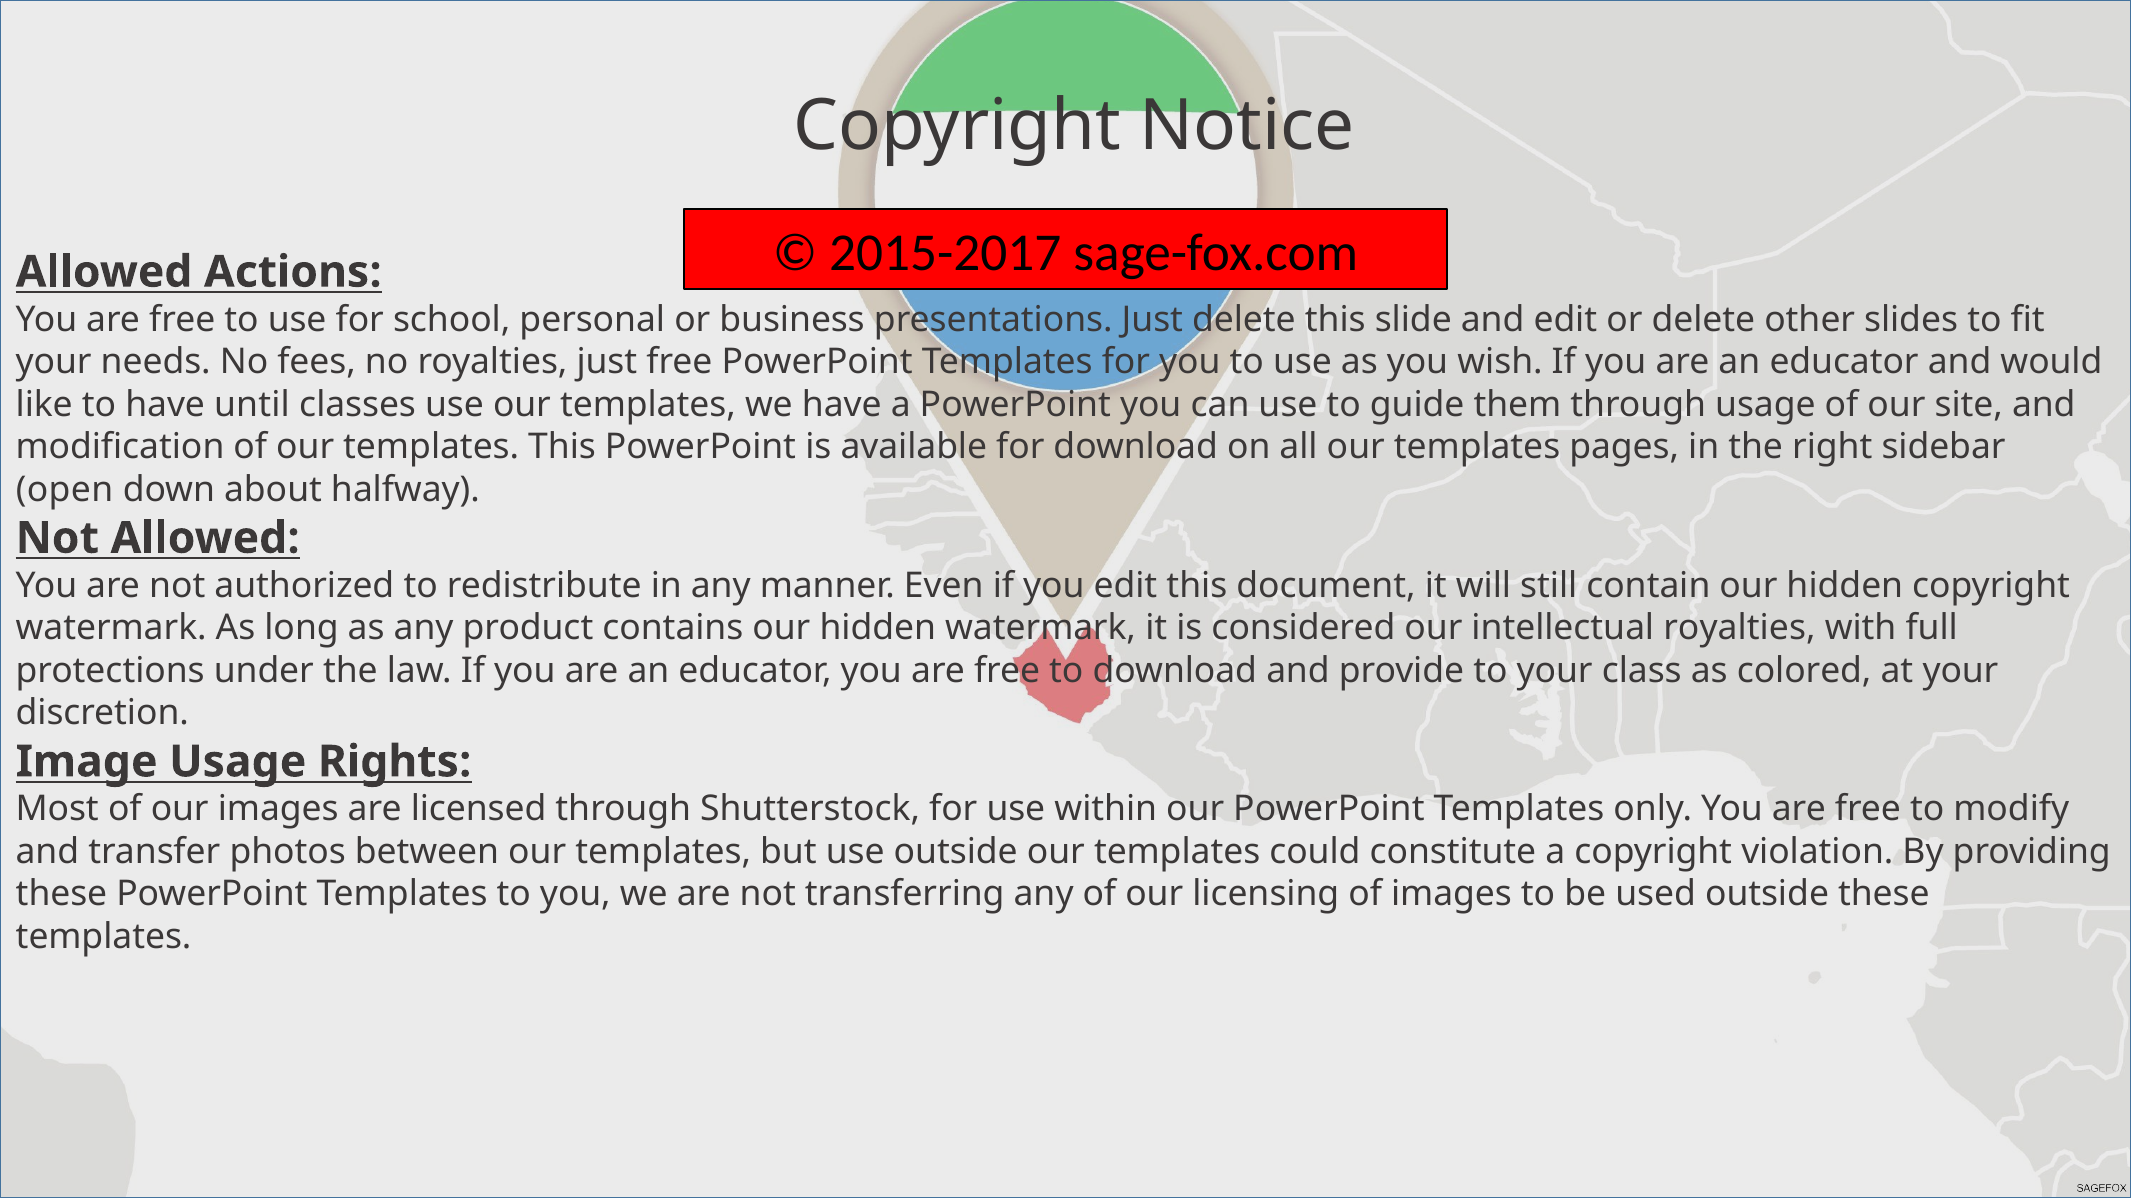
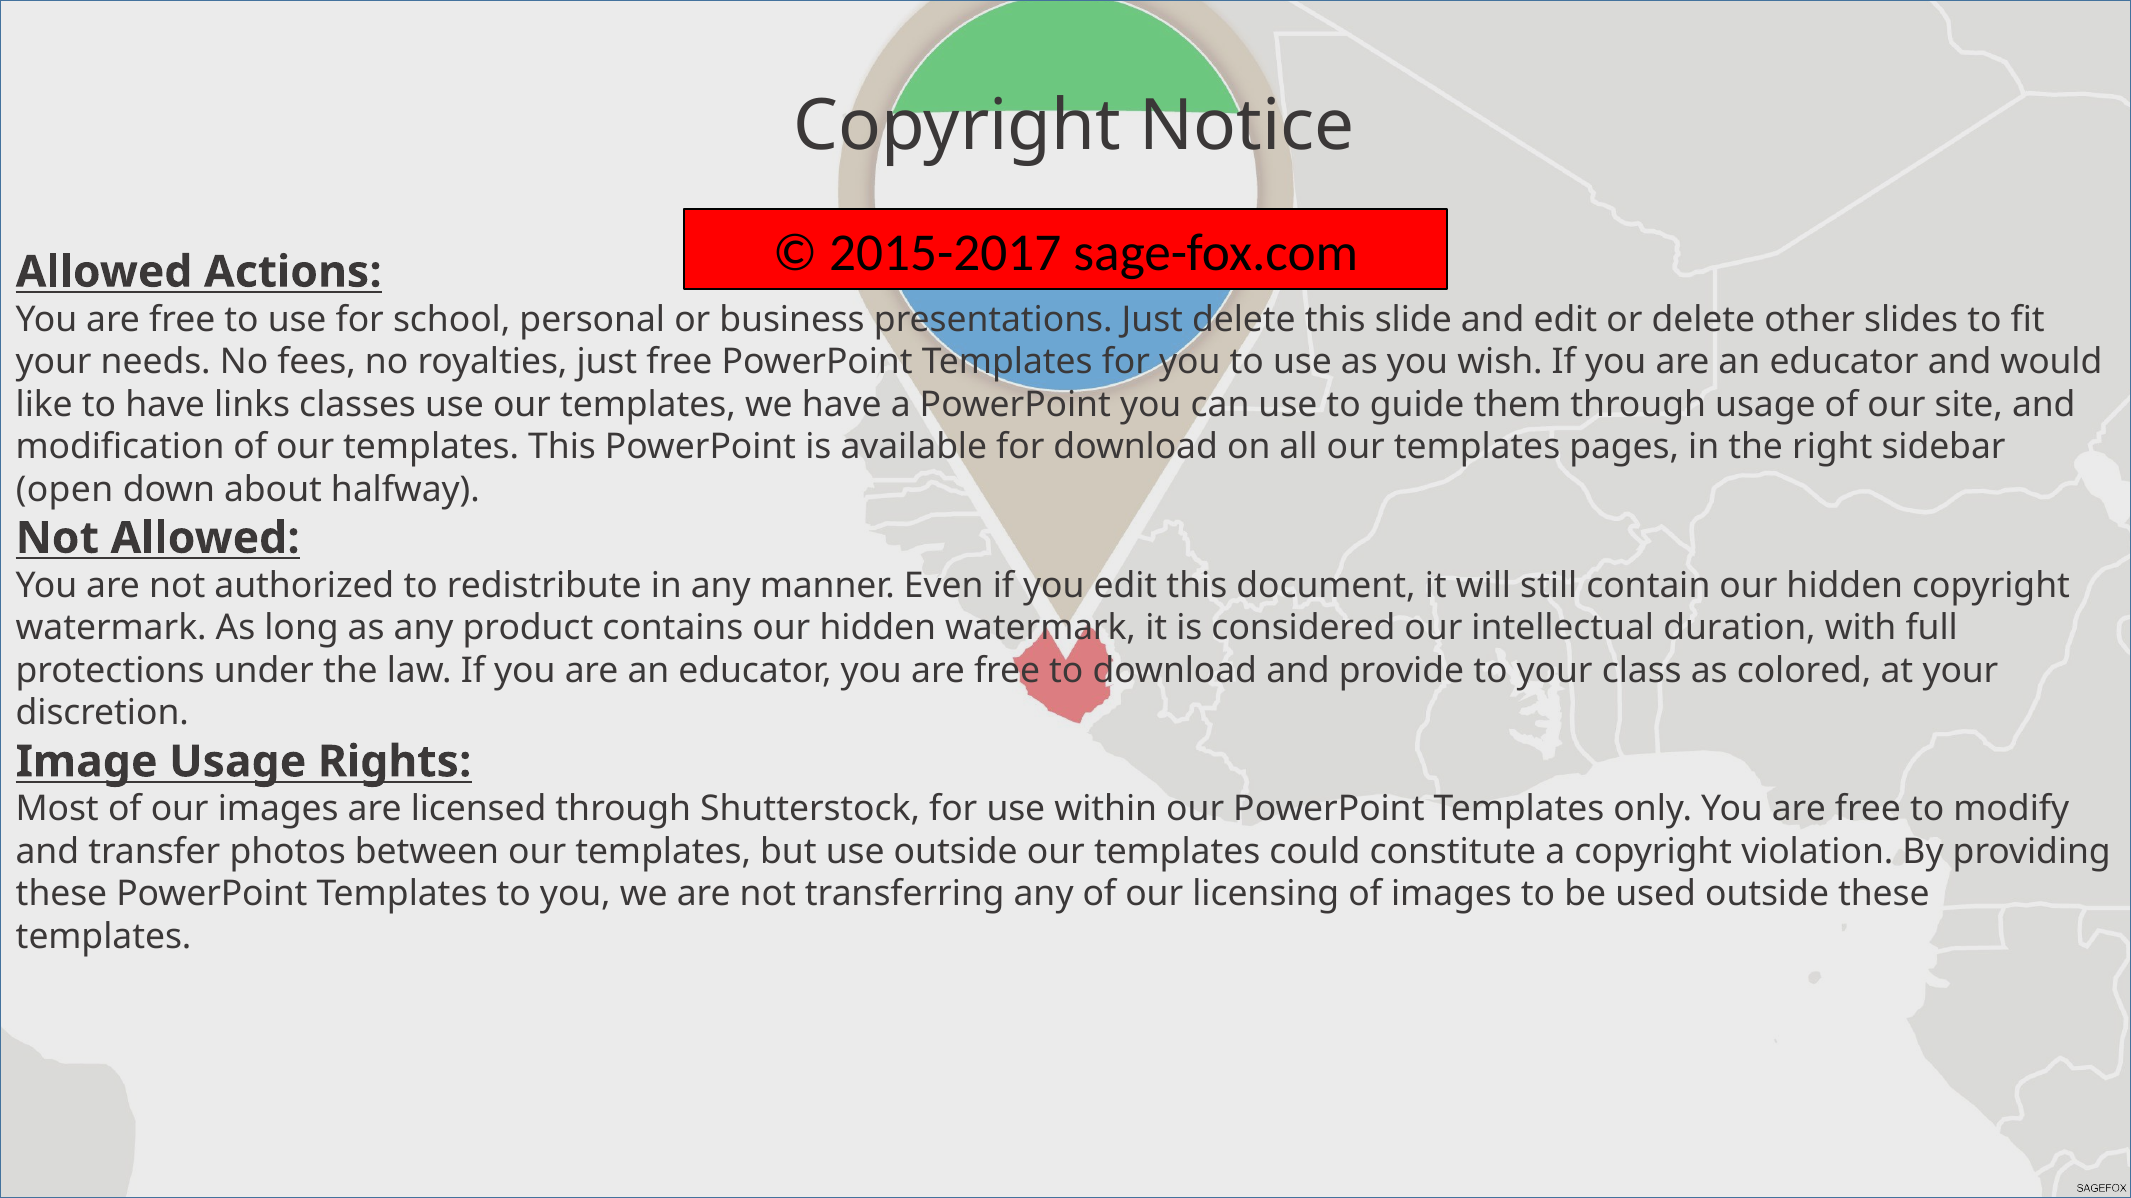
until: until -> links (252, 405)
intellectual royalties: royalties -> duration (1740, 628)
